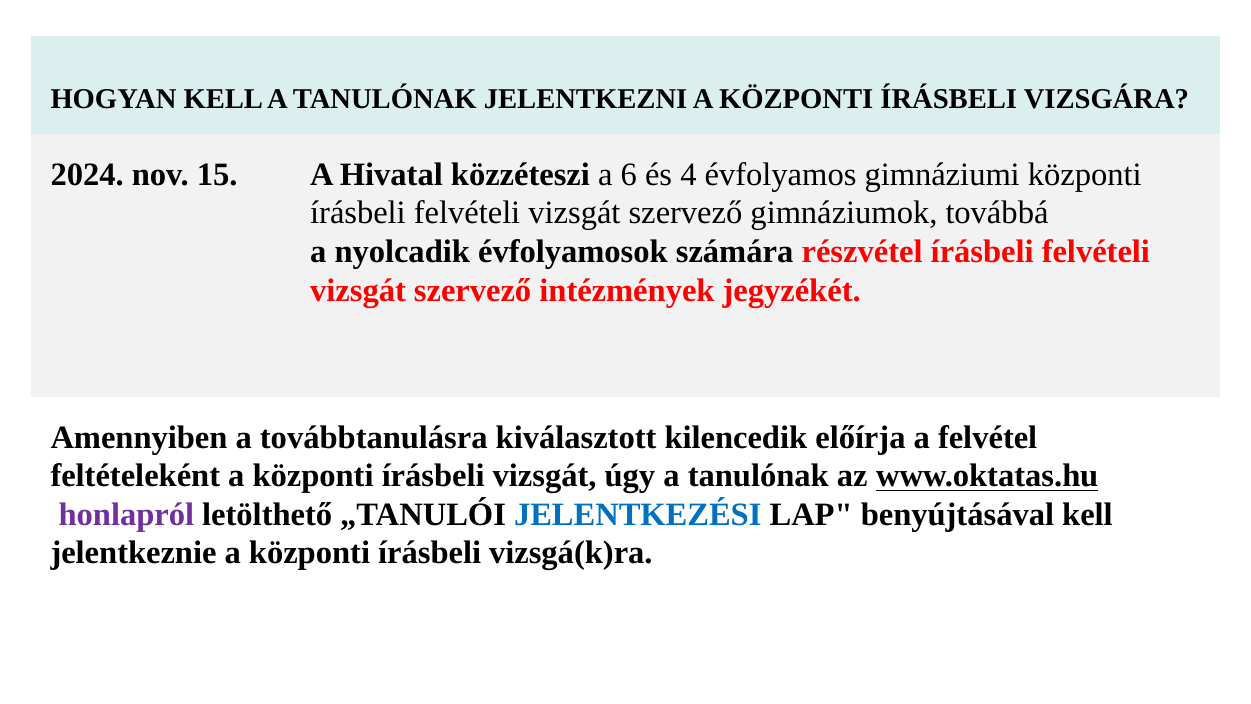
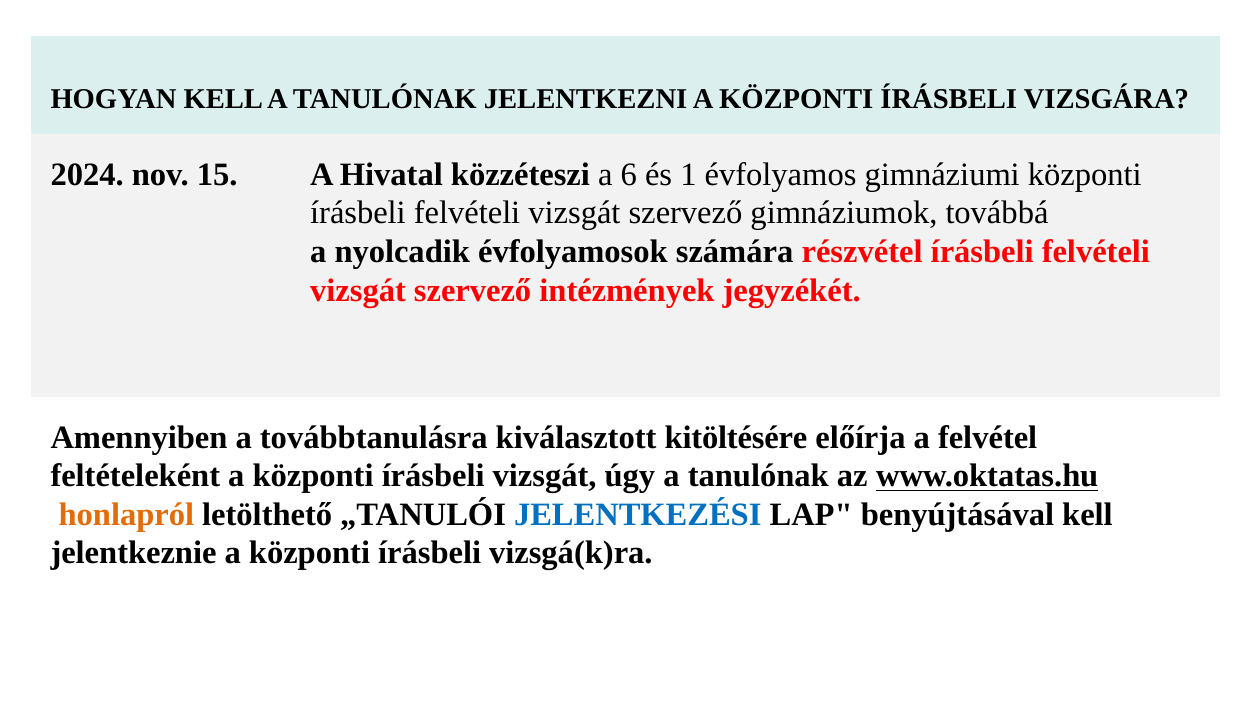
4: 4 -> 1 (688, 175)
kilencedik: kilencedik -> kitöltésére (736, 437)
honlapról colour: purple -> orange (126, 514)
